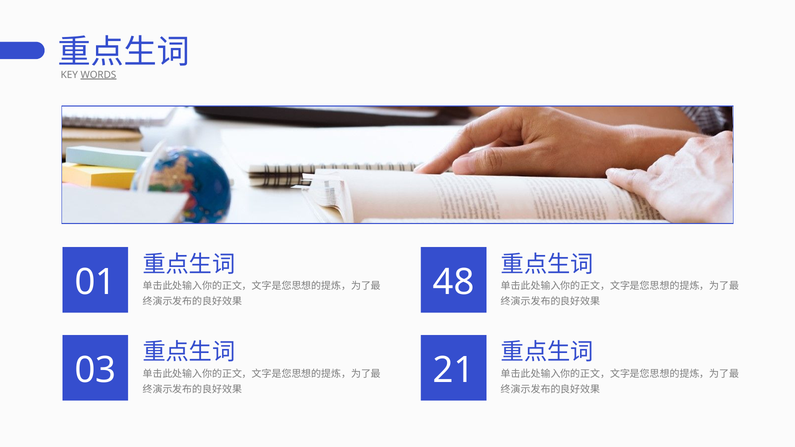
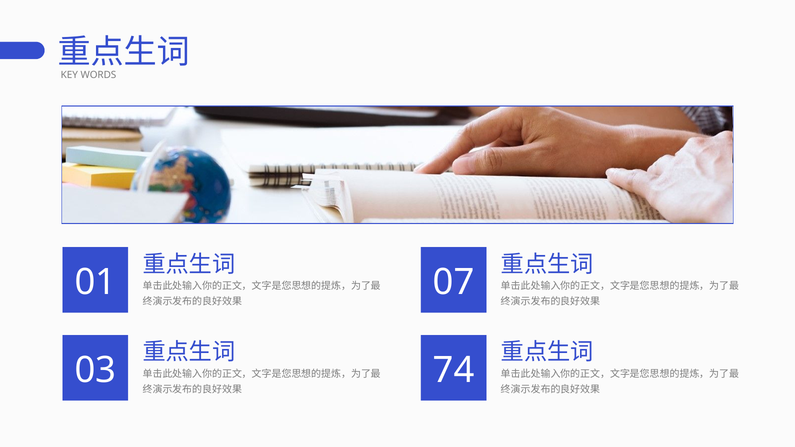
WORDS underline: present -> none (98, 75)
48: 48 -> 07 (454, 282)
21: 21 -> 74 (454, 370)
